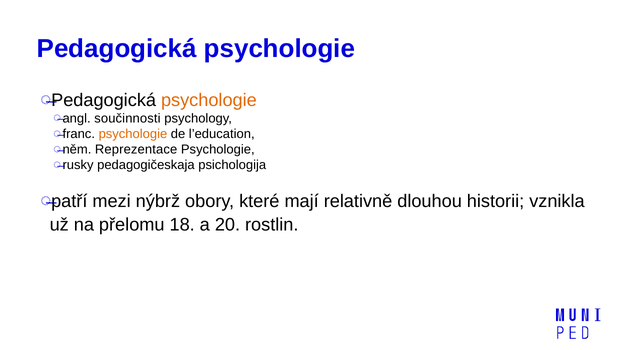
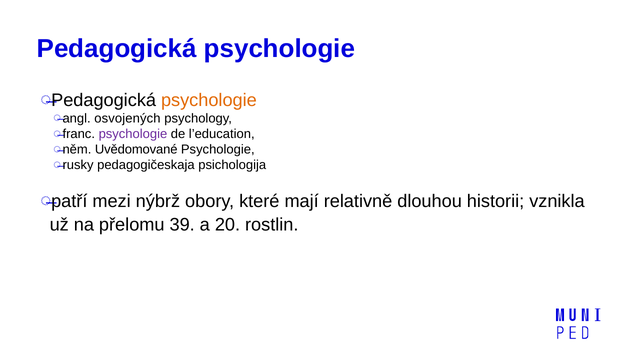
součinnosti: součinnosti -> osvojených (127, 119)
psychologie colour: orange -> purple (133, 134)
Reprezentace: Reprezentace -> Uvědomované (136, 150)
18: 18 -> 39 (182, 225)
